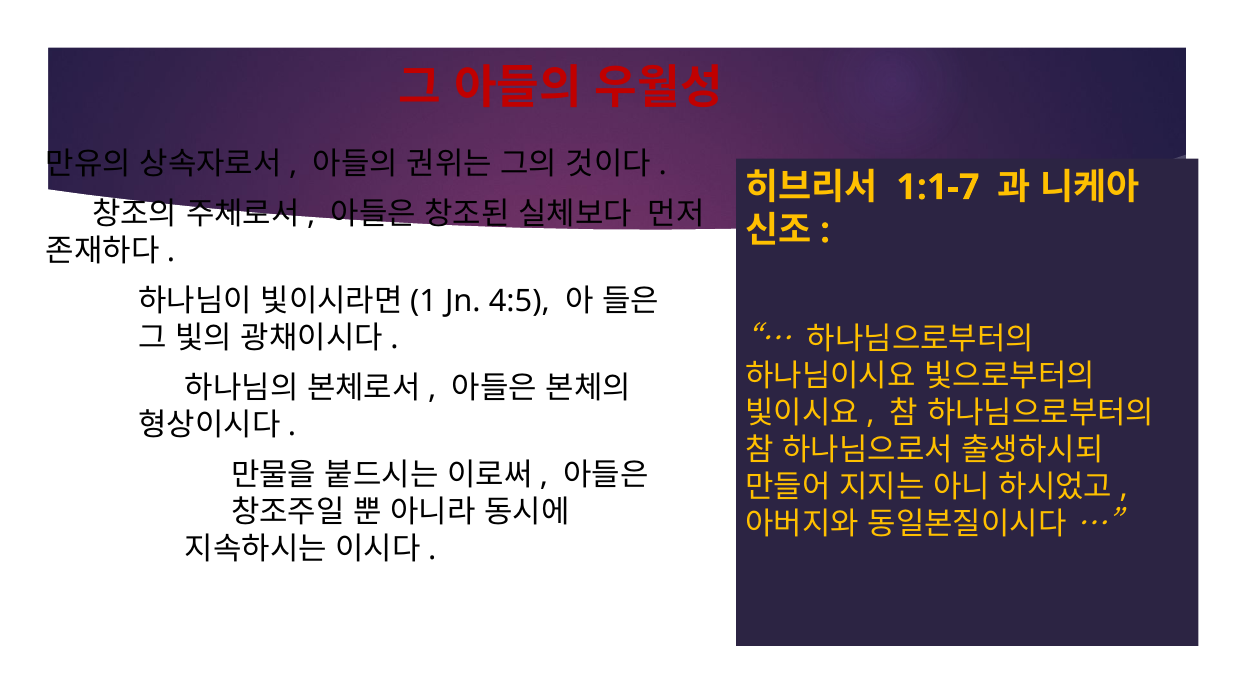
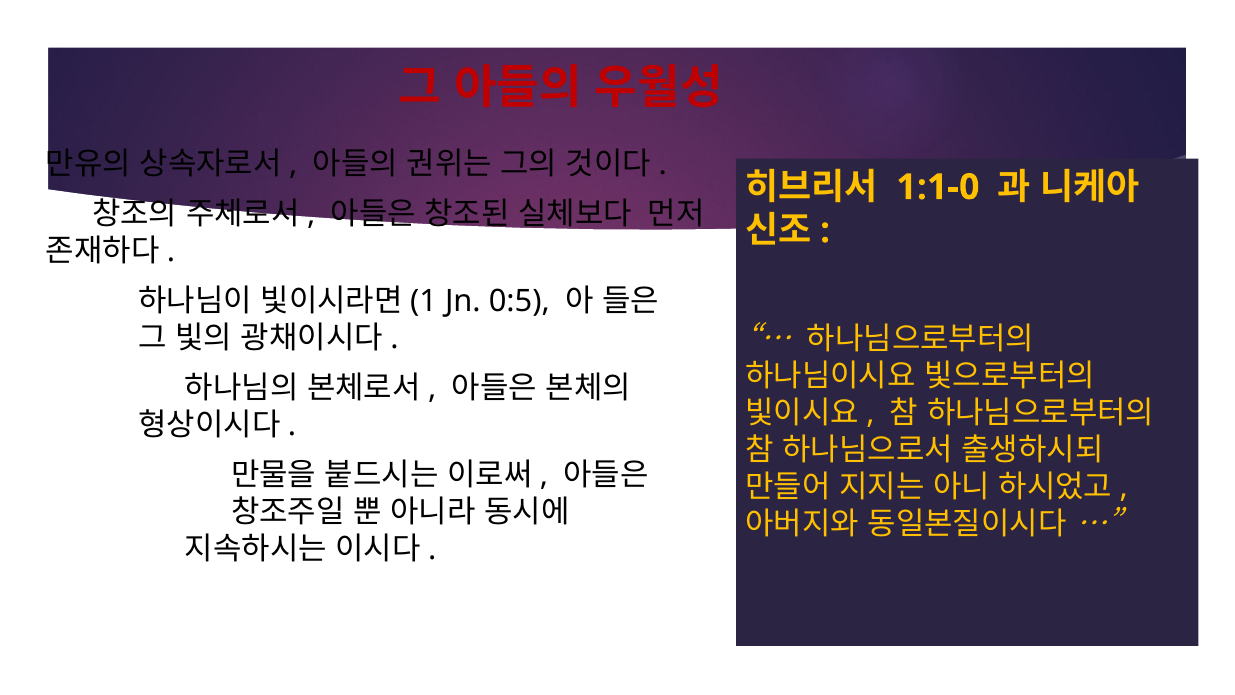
1:1-7: 1:1-7 -> 1:1-0 (938, 187)
4:5: 4:5 -> 0:5 (519, 301)
